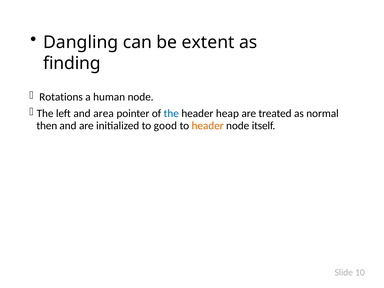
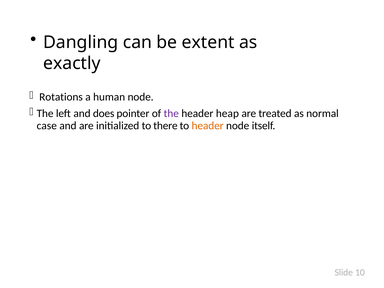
finding: finding -> exactly (72, 63)
area: area -> does (104, 113)
the colour: blue -> purple (171, 113)
then: then -> case (47, 126)
good: good -> there (165, 126)
